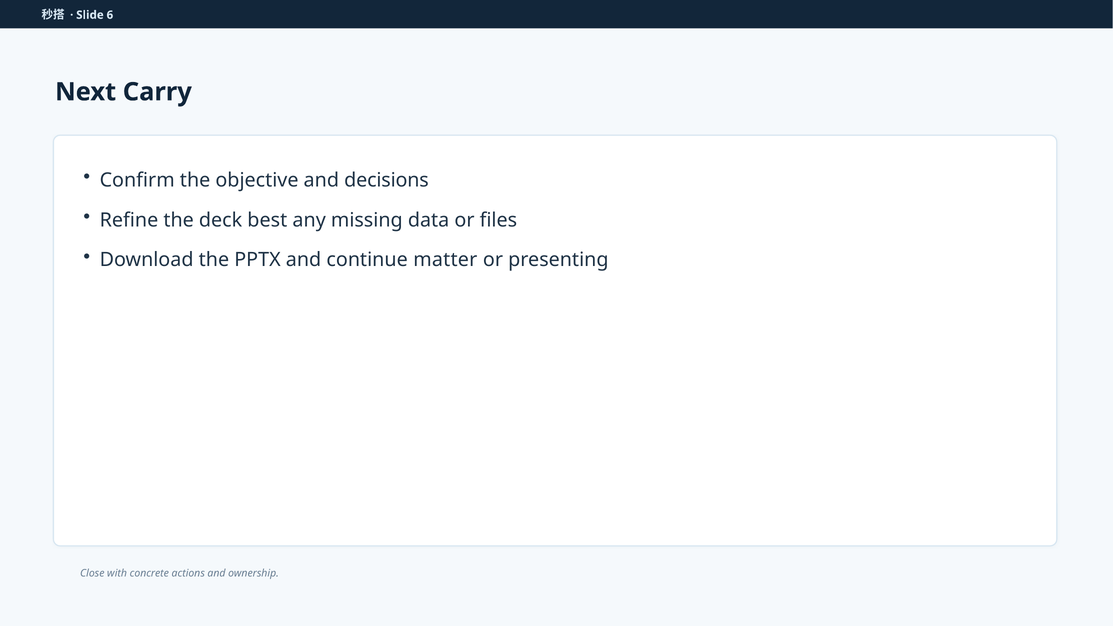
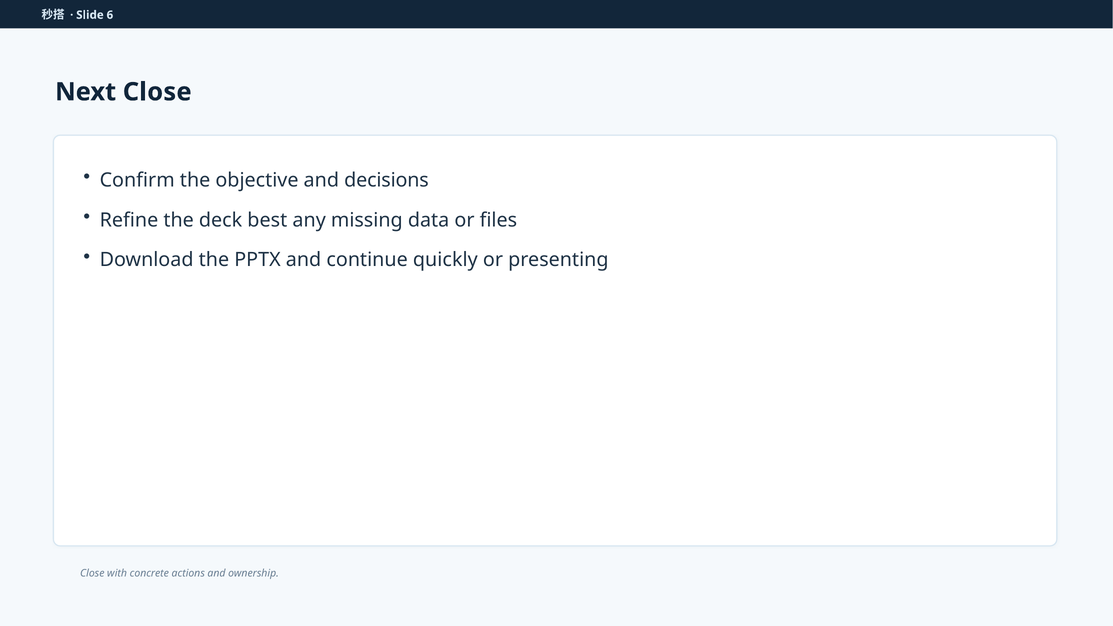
Next Carry: Carry -> Close (157, 92)
matter: matter -> quickly (445, 260)
